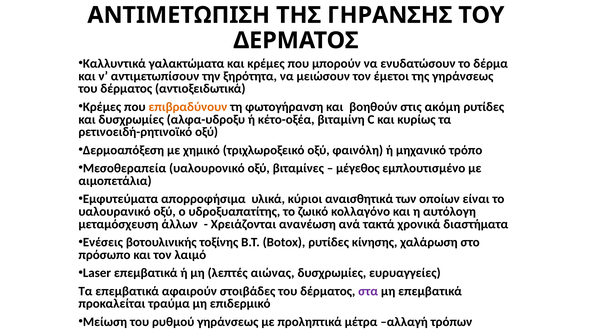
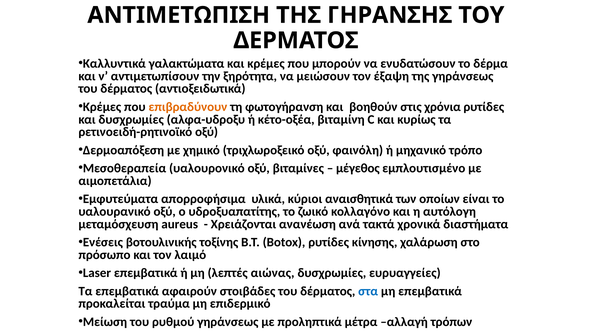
έμετοι: έμετοι -> έξαψη (391, 76)
ακόμη: ακόμη -> χρόνια (443, 107)
άλλων: άλλων -> aureus (180, 224)
στα colour: purple -> blue (368, 291)
